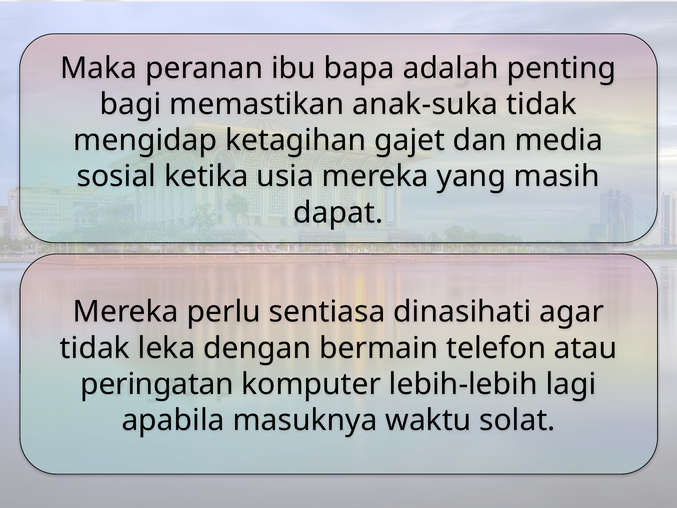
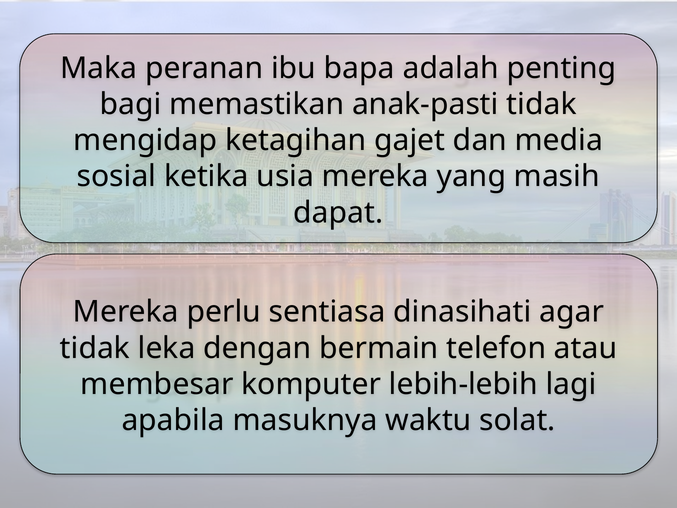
anak-suka: anak-suka -> anak-pasti (425, 104)
peringatan: peringatan -> membesar (157, 384)
